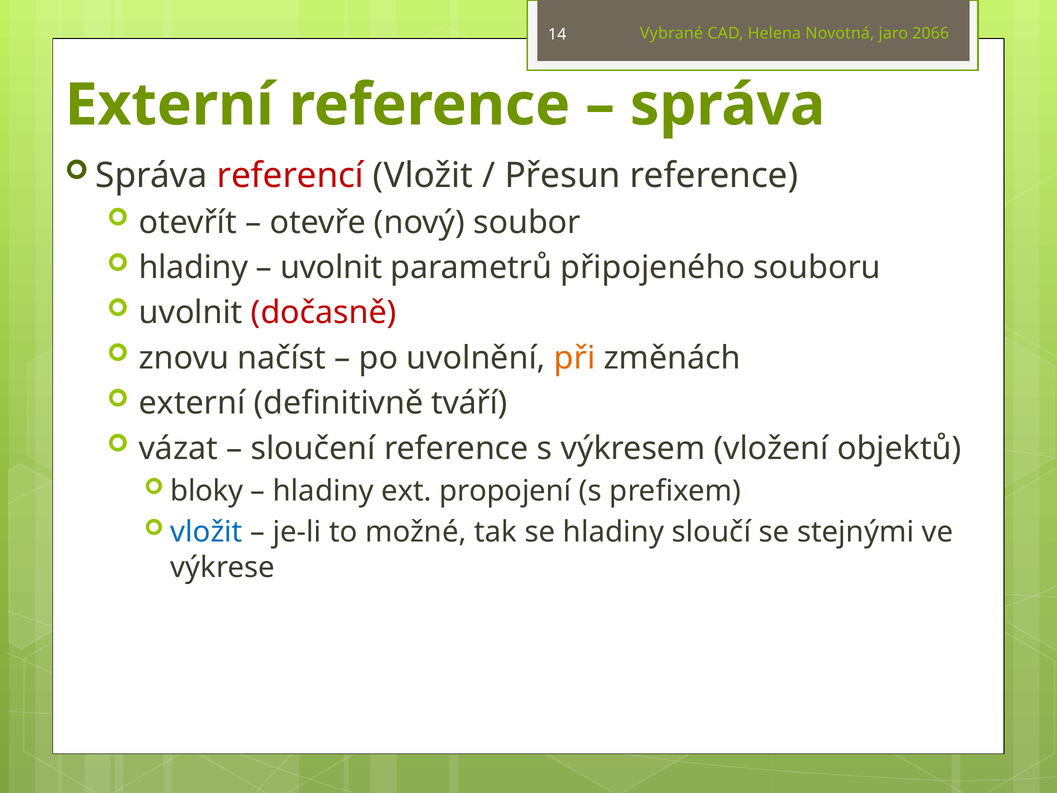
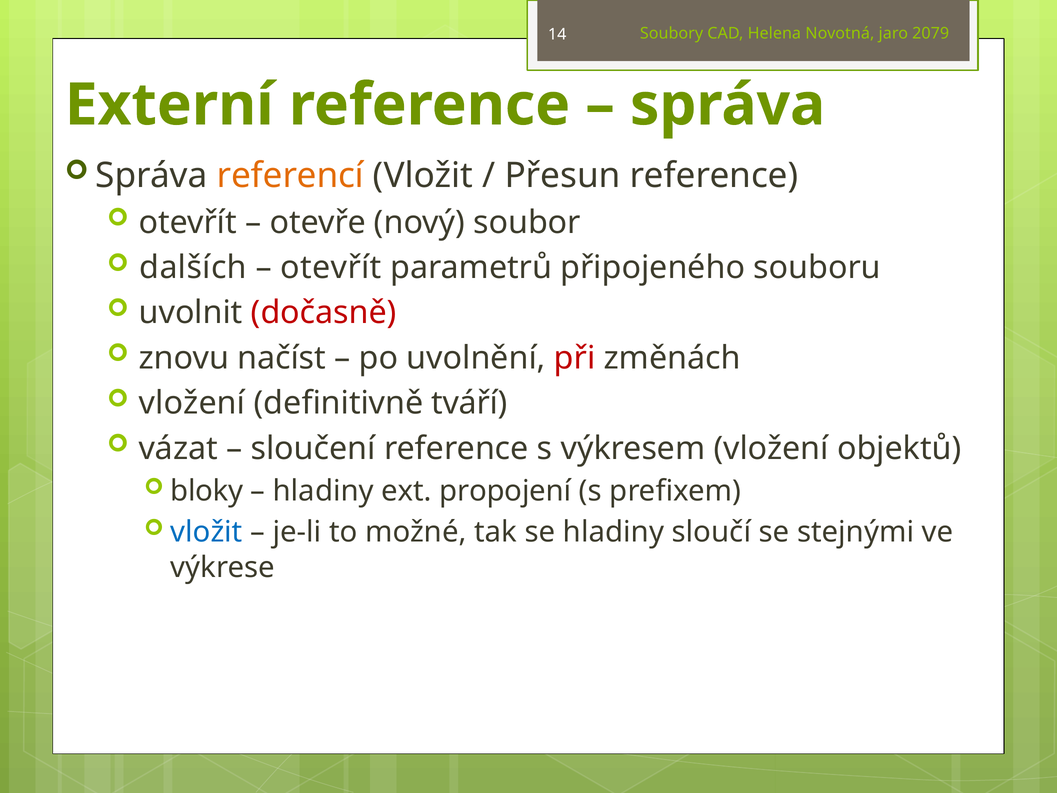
Vybrané: Vybrané -> Soubory (672, 33)
2066: 2066 -> 2079 (931, 33)
referencí colour: red -> orange (290, 176)
hladiny: hladiny -> dalších (193, 267)
uvolnit: uvolnit -> otevřít (331, 267)
při colour: orange -> red (575, 358)
externí: externí -> vložení (192, 403)
